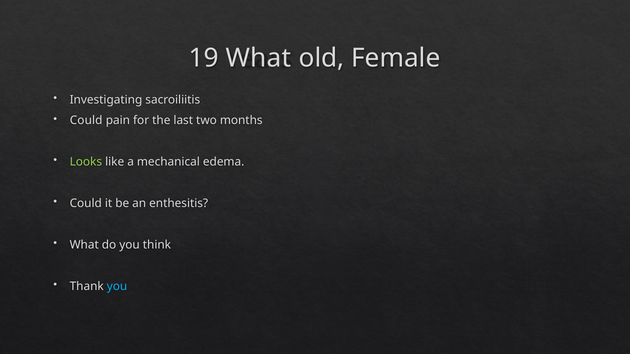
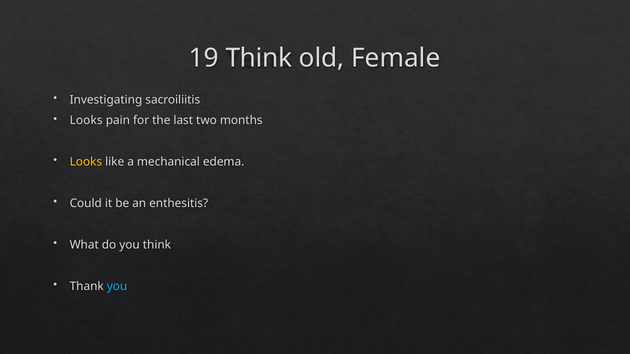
19 What: What -> Think (259, 58)
Could: Could -> Looks (86, 121)
Looks colour: light green -> yellow (86, 162)
